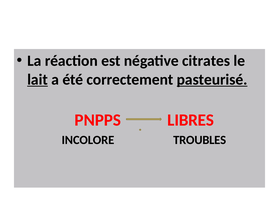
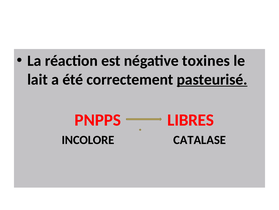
citrates: citrates -> toxines (206, 61)
lait underline: present -> none (37, 79)
TROUBLES: TROUBLES -> CATALASE (200, 139)
